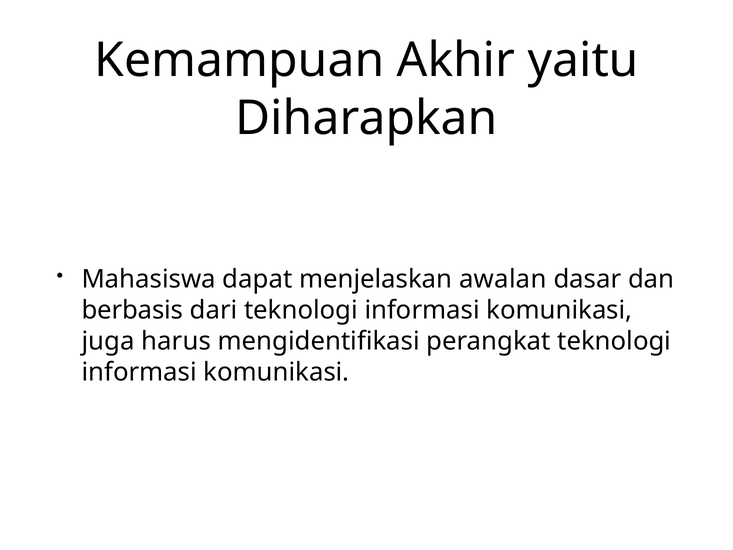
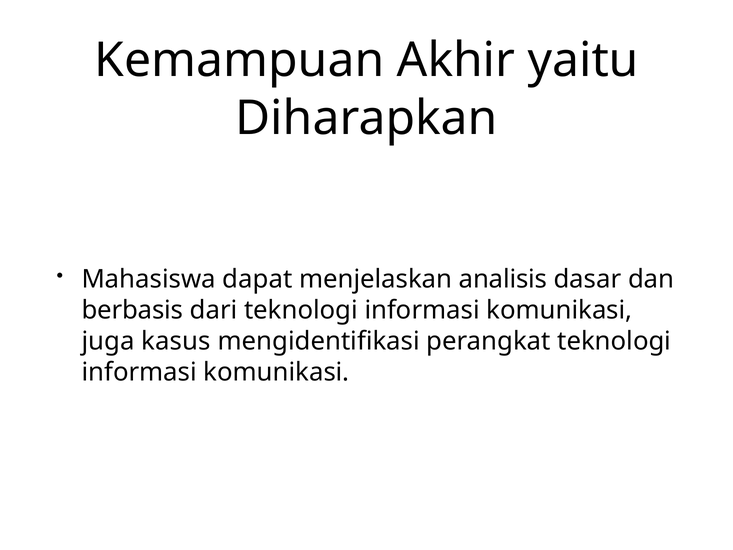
awalan: awalan -> analisis (503, 279)
harus: harus -> kasus (176, 341)
